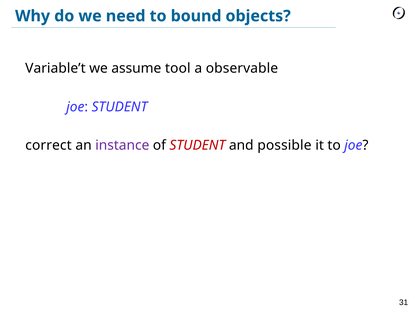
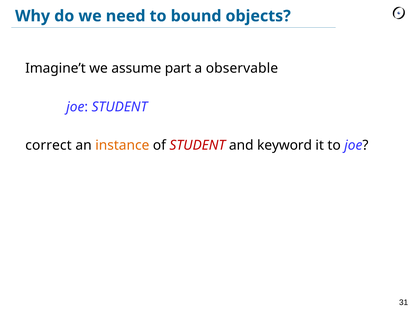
Variable’t: Variable’t -> Imagine’t (55, 68)
tool: tool -> part (178, 68)
instance colour: purple -> orange (122, 145)
possible: possible -> keyword (285, 145)
